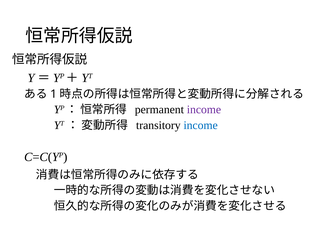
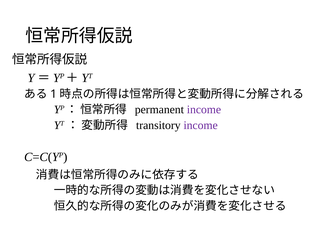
income colour: blue -> purple (201, 125)
